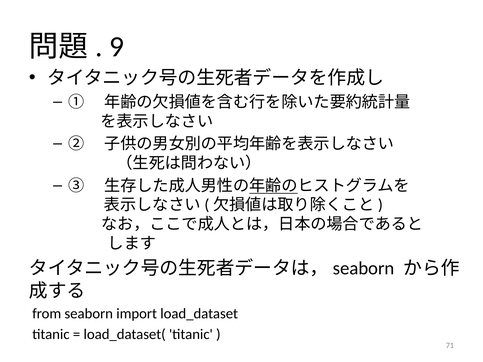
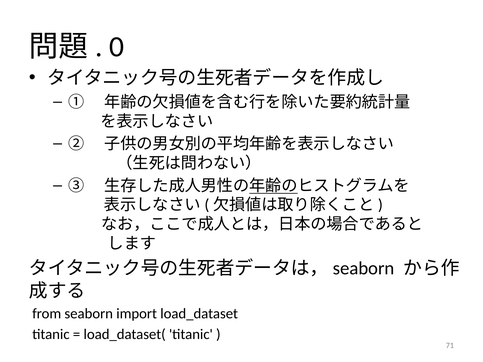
9: 9 -> 0 (117, 47)
